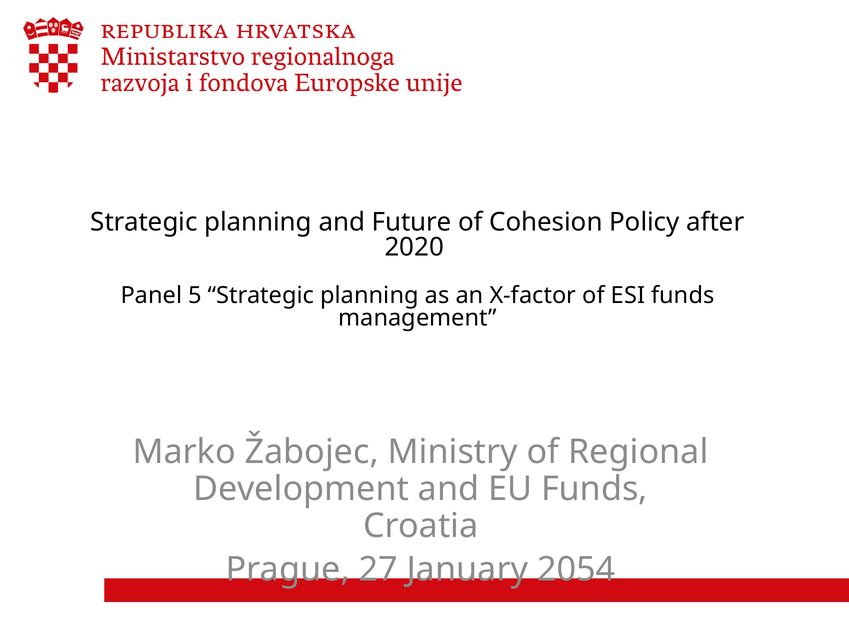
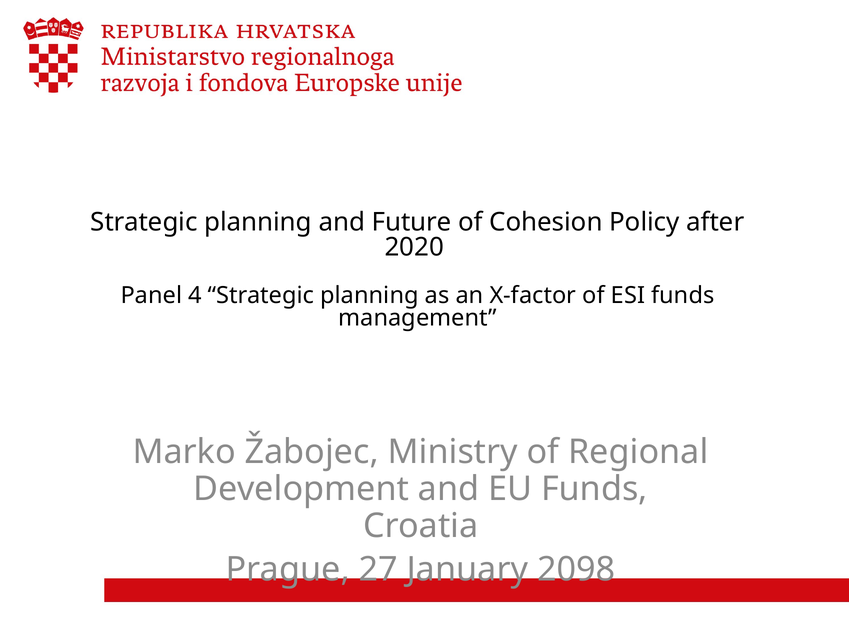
5: 5 -> 4 (195, 296)
2054: 2054 -> 2098 (576, 570)
